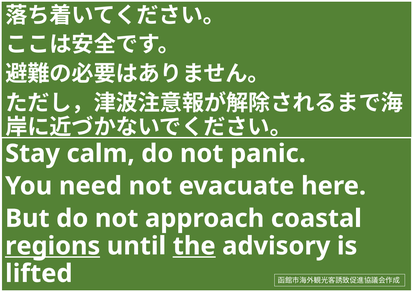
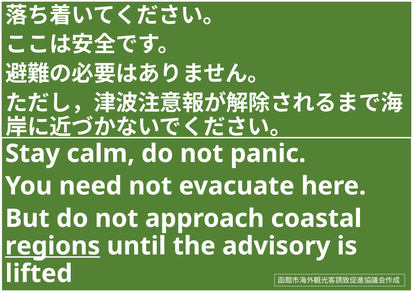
the underline: present -> none (194, 246)
